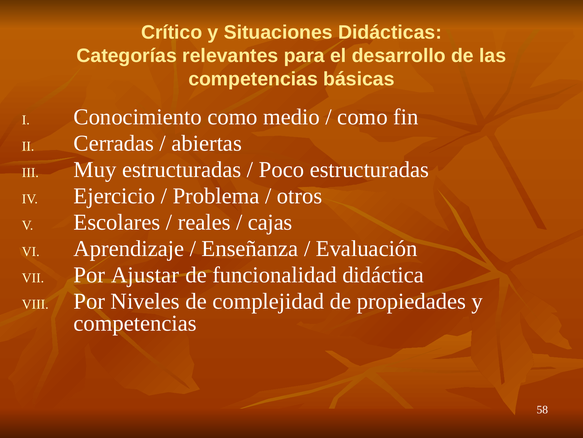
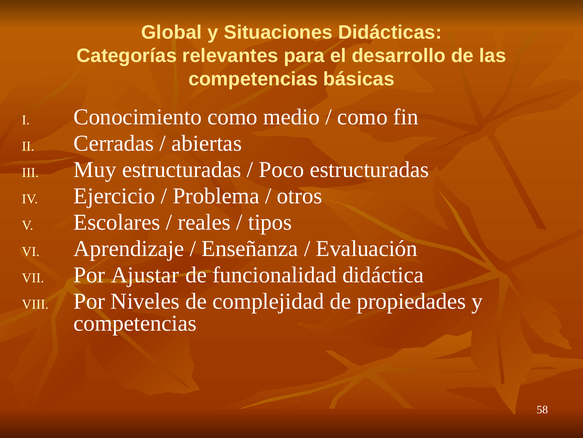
Crítico: Crítico -> Global (172, 32)
cajas: cajas -> tipos (270, 222)
